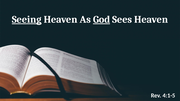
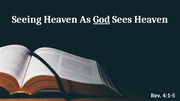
Seeing underline: present -> none (27, 19)
